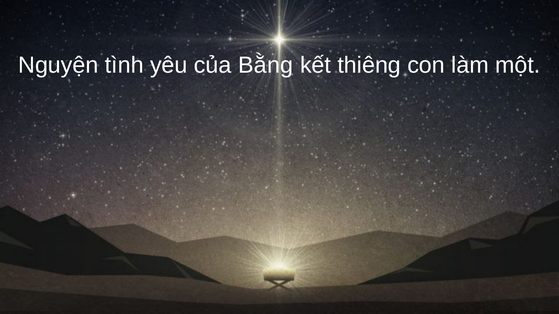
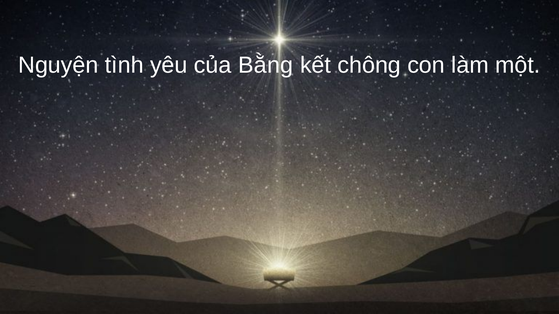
thiêng: thiêng -> chông (369, 65)
